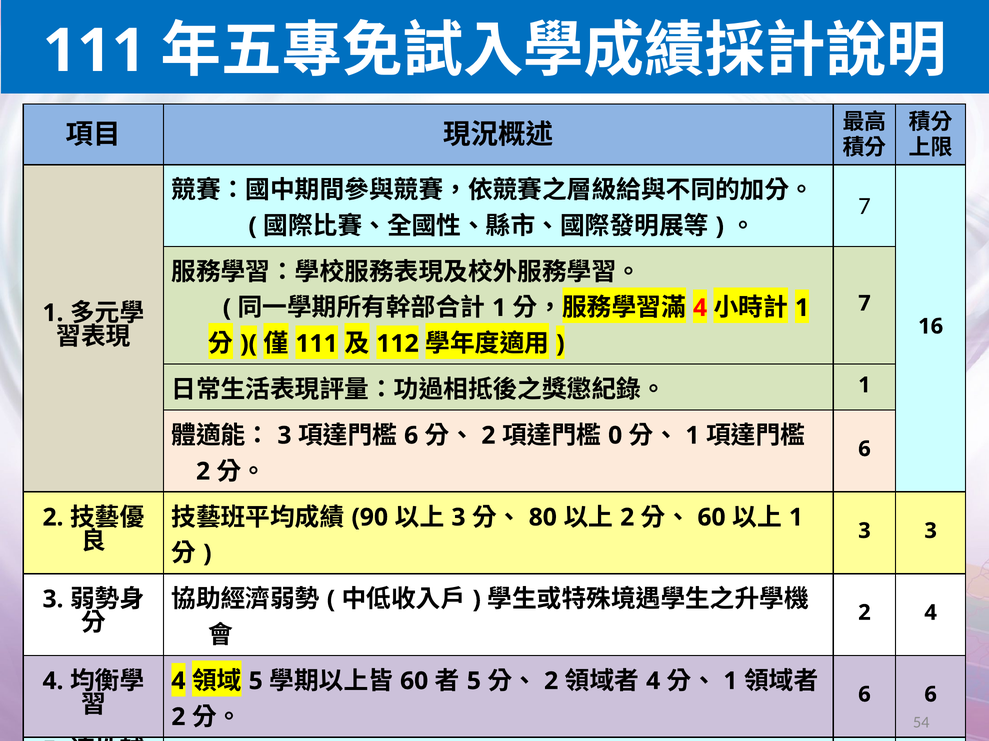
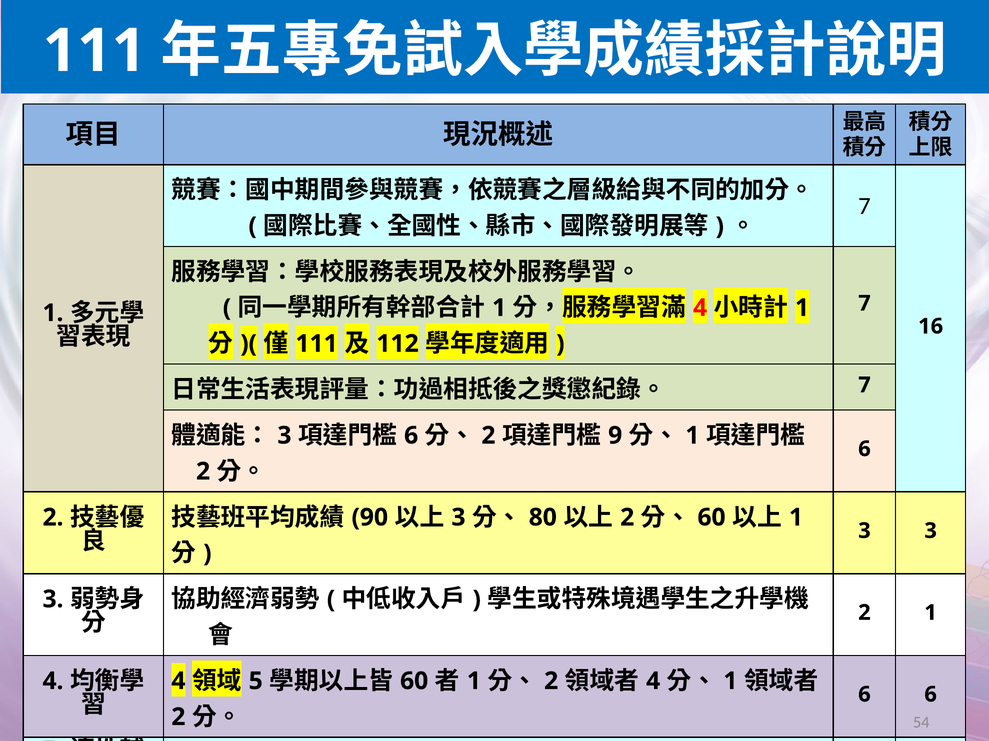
1: 1 -> 7 (864, 385)
0: 0 -> 9 (615, 436)
2 4: 4 -> 1 (931, 613)
5: 5 -> 1 (474, 682)
